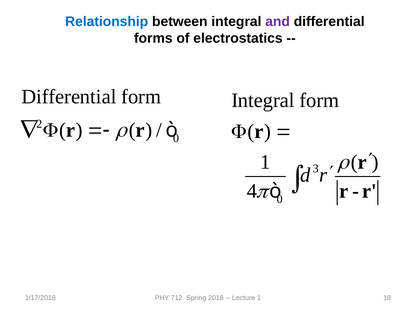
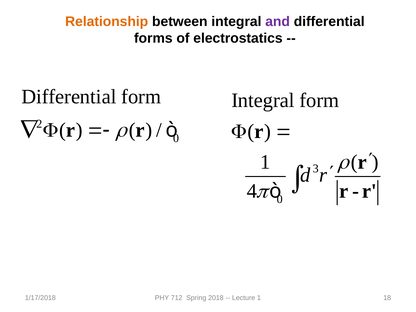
Relationship colour: blue -> orange (107, 21)
